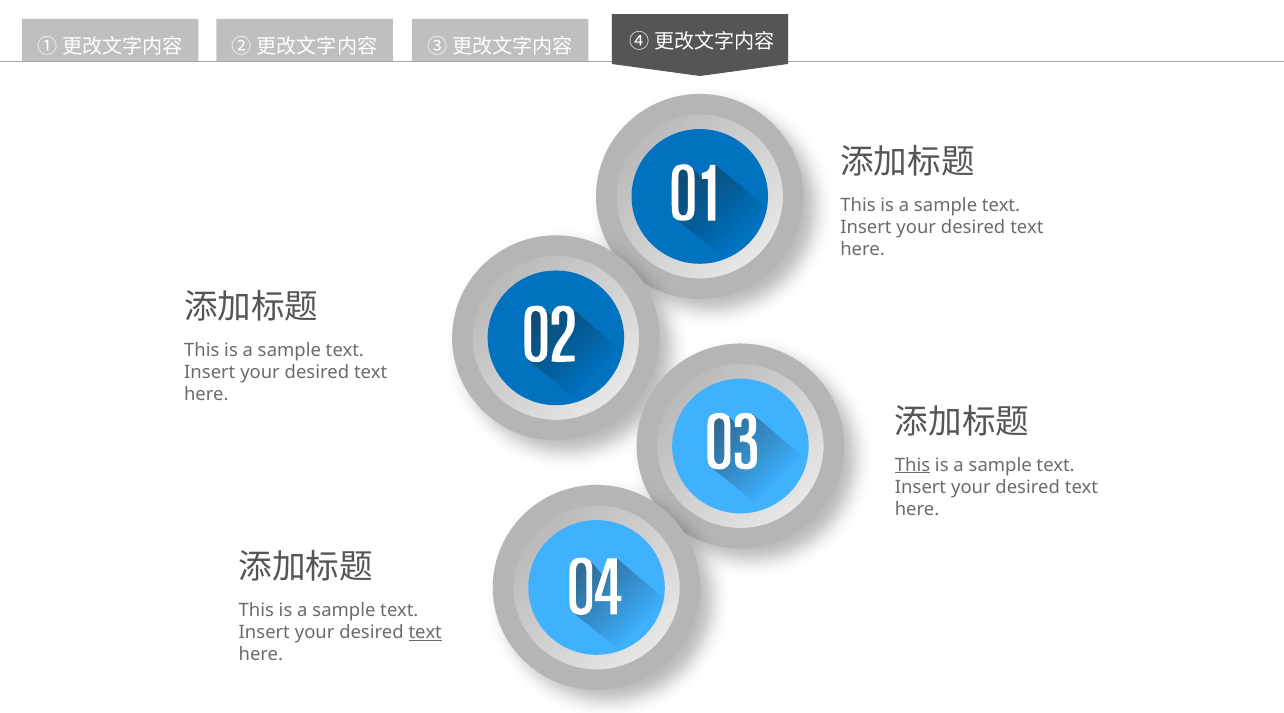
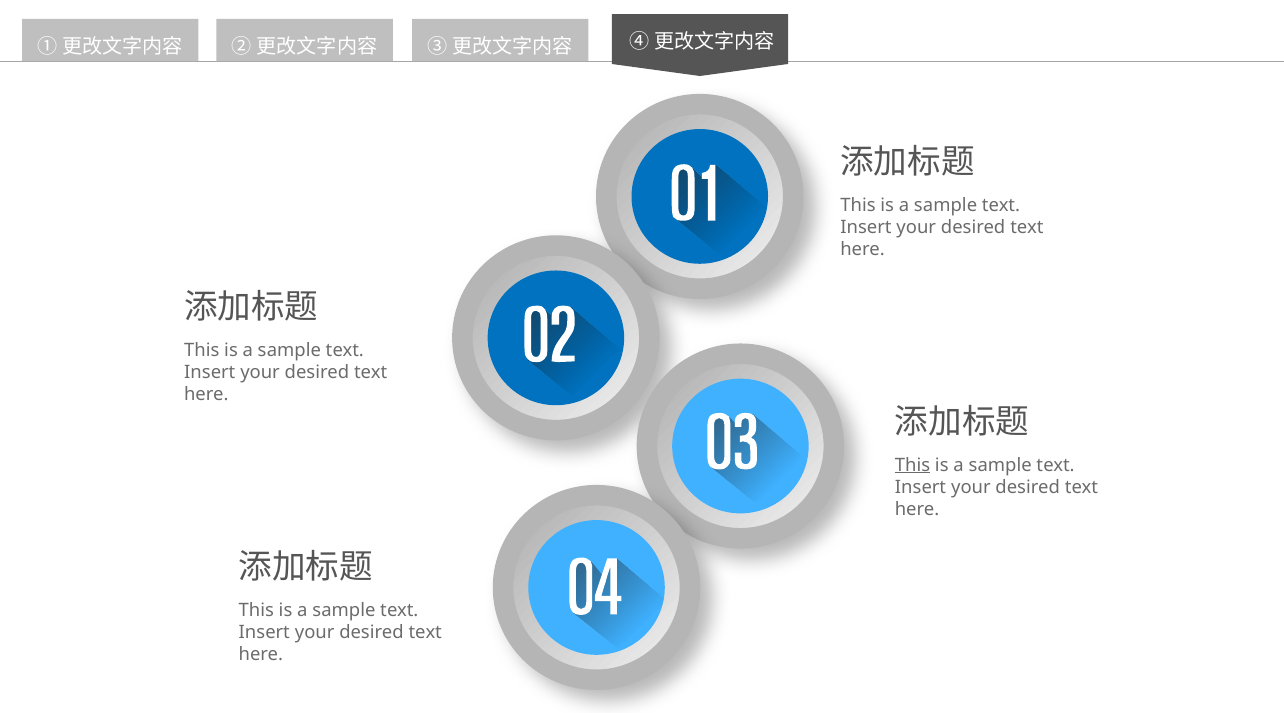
text underline: present -> none (425, 632)
